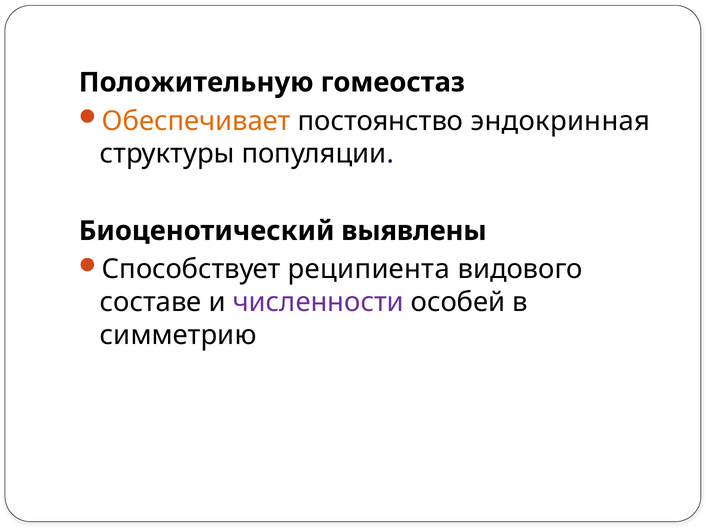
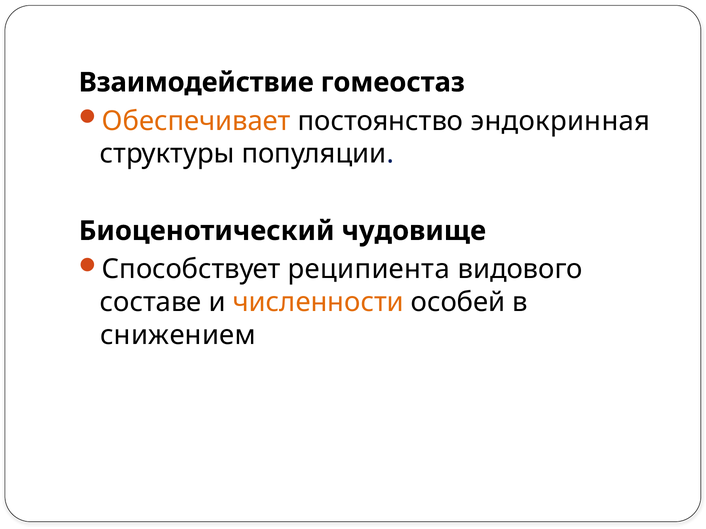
Положительную: Положительную -> Взаимодействие (196, 82)
выявлены: выявлены -> чудовище (414, 231)
численности colour: purple -> orange (318, 303)
симметрию: симметрию -> снижением (178, 335)
